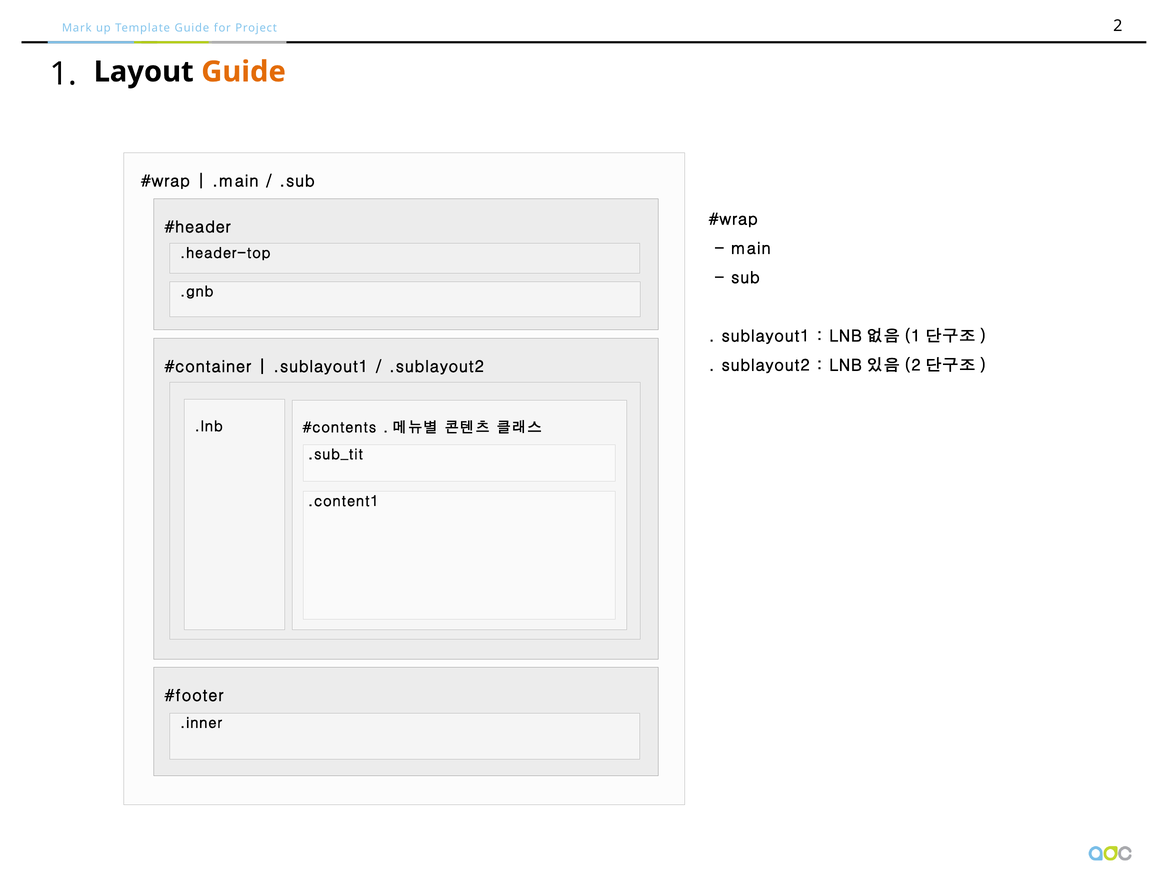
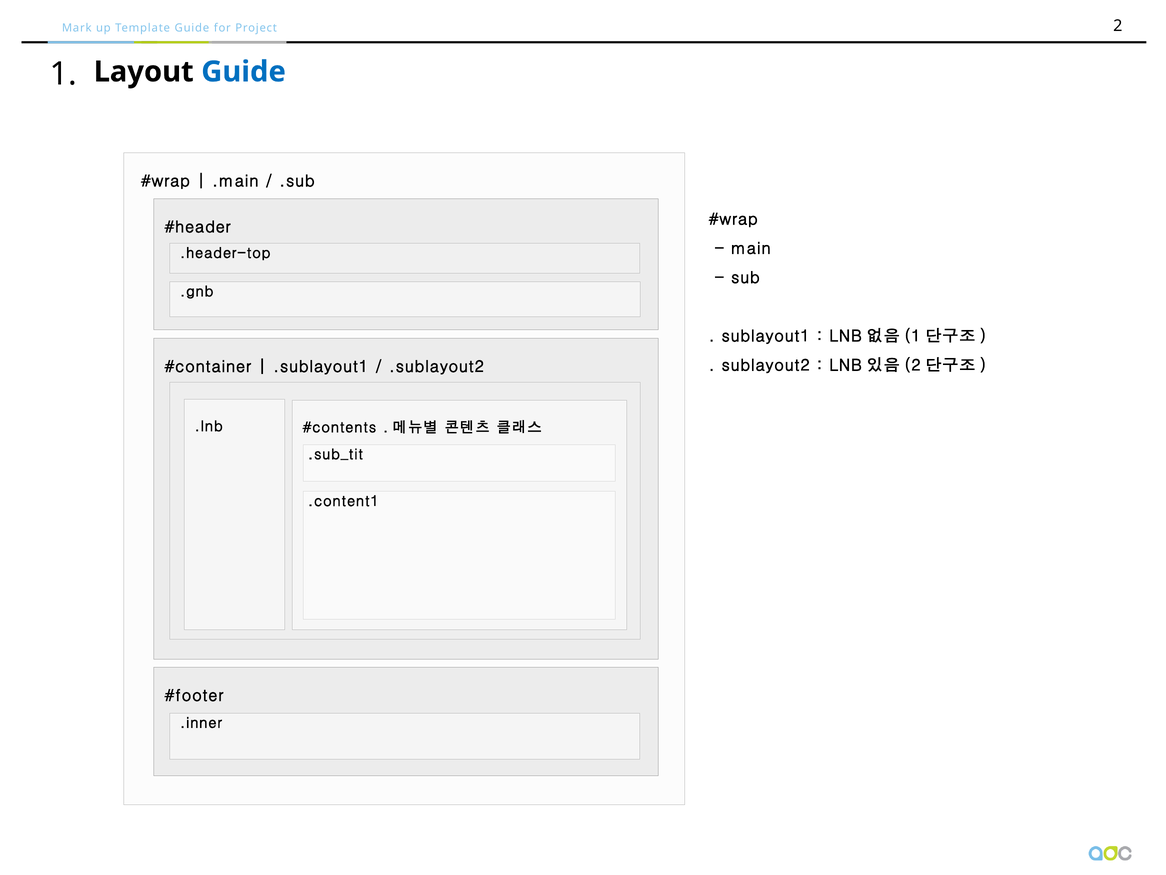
Guide colour: orange -> blue (244, 72)
